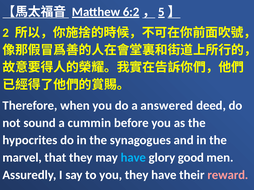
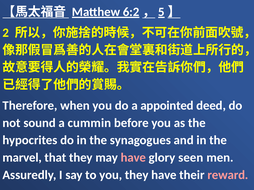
answered: answered -> appointed (167, 106)
have colour: light blue -> pink (133, 158)
good: good -> seen (191, 158)
